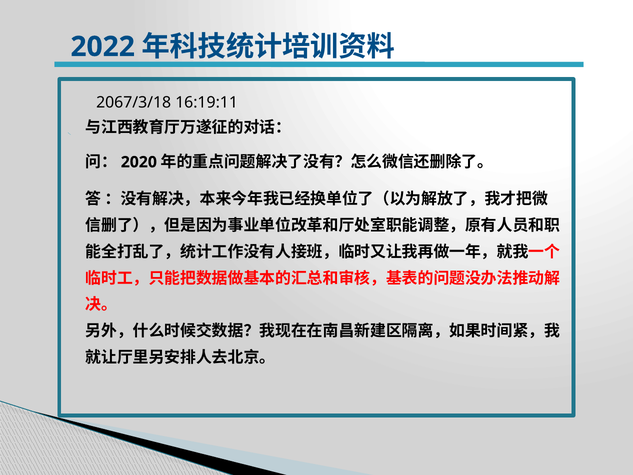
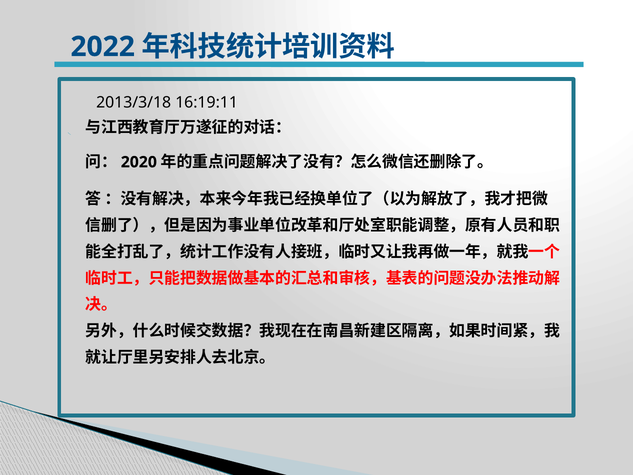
2067/3/18: 2067/3/18 -> 2013/3/18 (134, 103)
